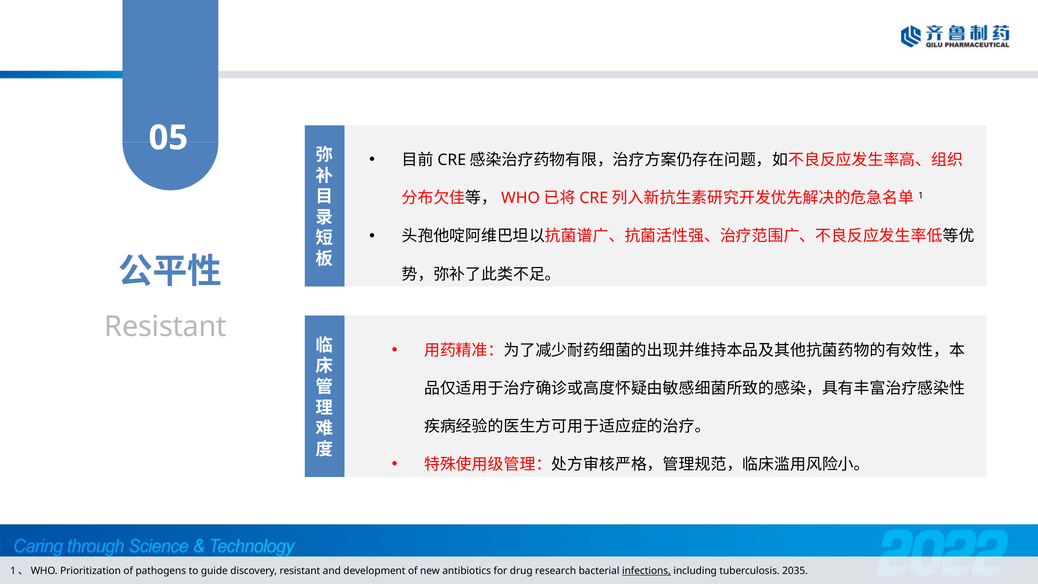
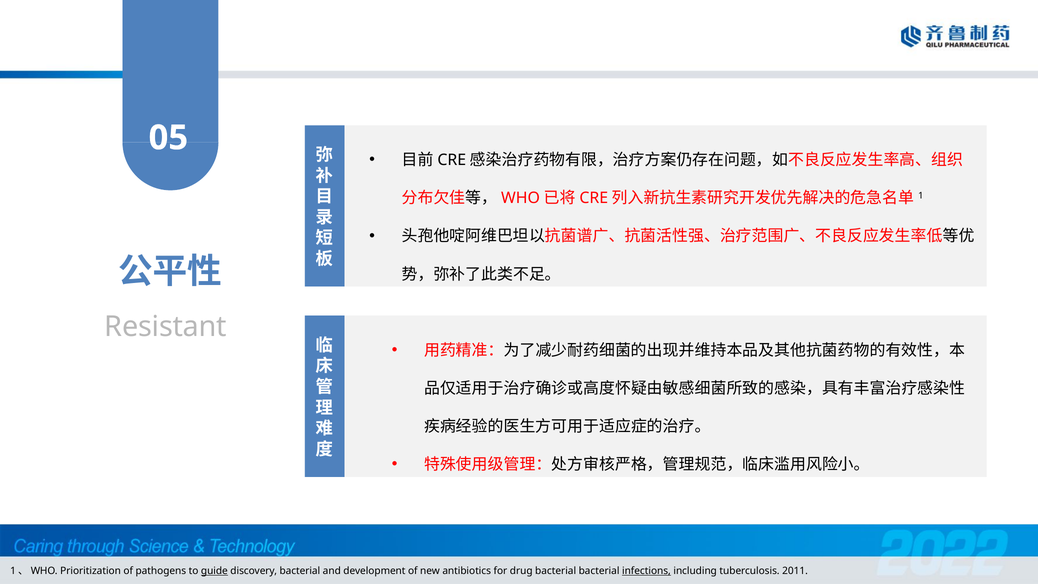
guide underline: none -> present (214, 571)
discovery resistant: resistant -> bacterial (300, 571)
drug research: research -> bacterial (556, 571)
2035: 2035 -> 2011 (795, 571)
